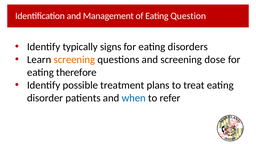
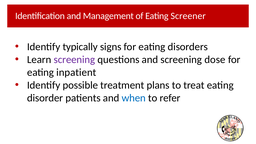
Question: Question -> Screener (188, 16)
screening colour: orange -> purple (74, 60)
therefore: therefore -> inpatient (76, 72)
